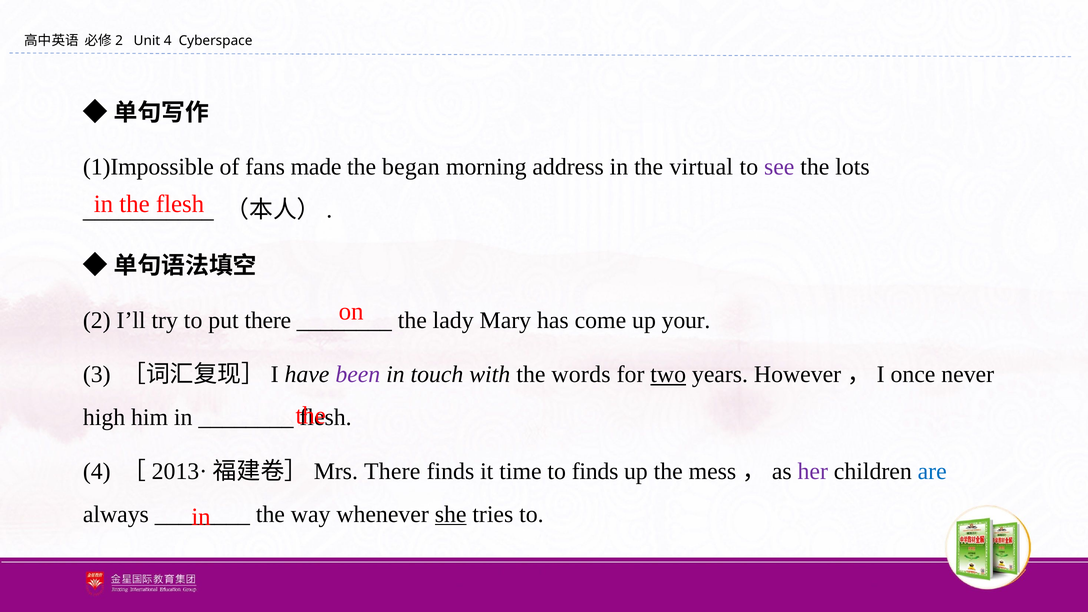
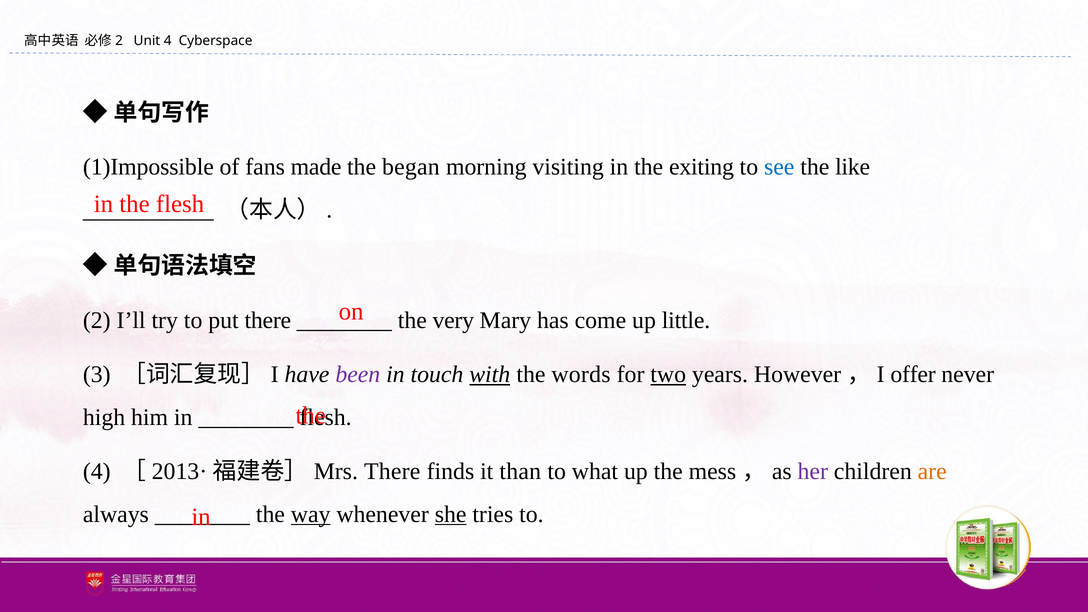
address: address -> visiting (568, 167)
virtual: virtual -> exiting (701, 167)
see colour: purple -> blue (779, 167)
lots: lots -> like (853, 167)
lady: lady -> very (453, 320)
your: your -> little (686, 320)
with underline: none -> present (490, 374)
once: once -> offer (913, 374)
time: time -> than (520, 471)
to finds: finds -> what (595, 471)
are colour: blue -> orange (932, 471)
way underline: none -> present (311, 514)
